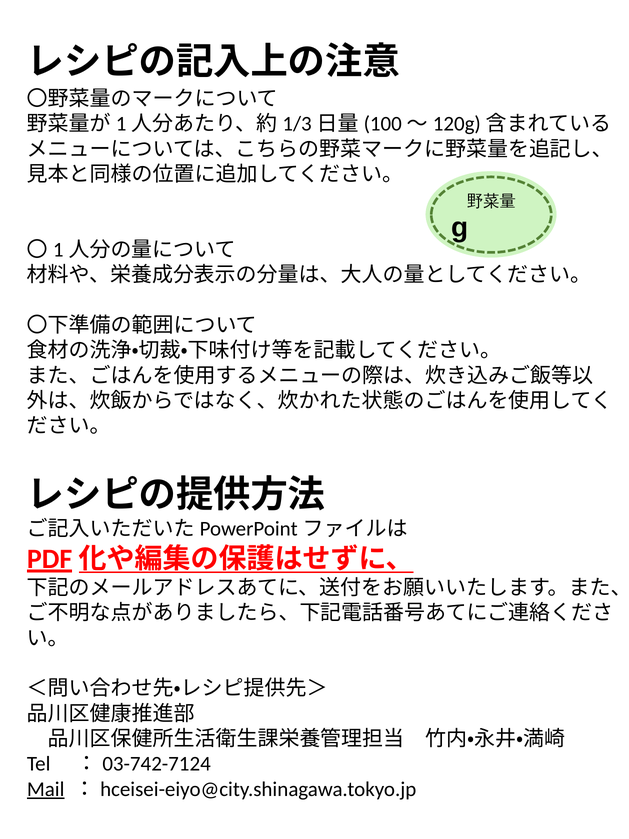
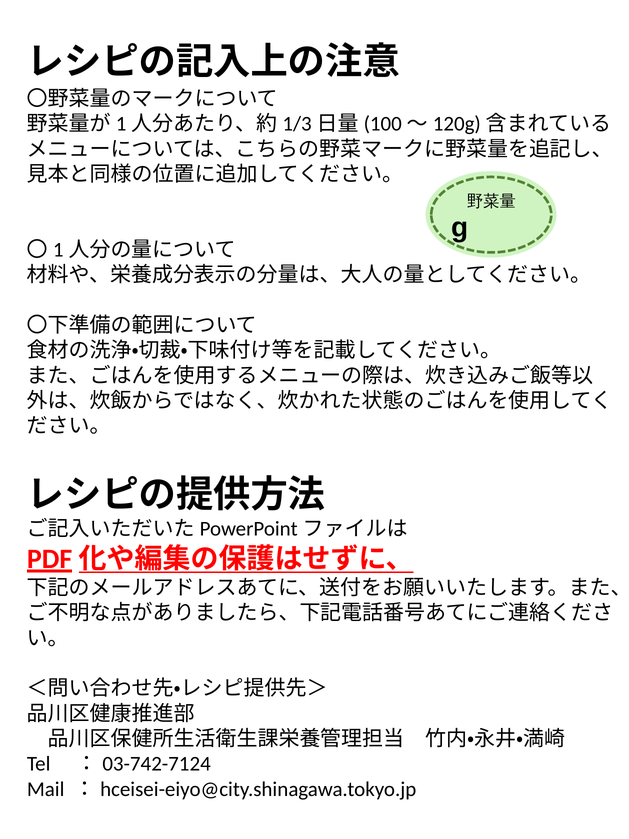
Mail underline: present -> none (46, 789)
